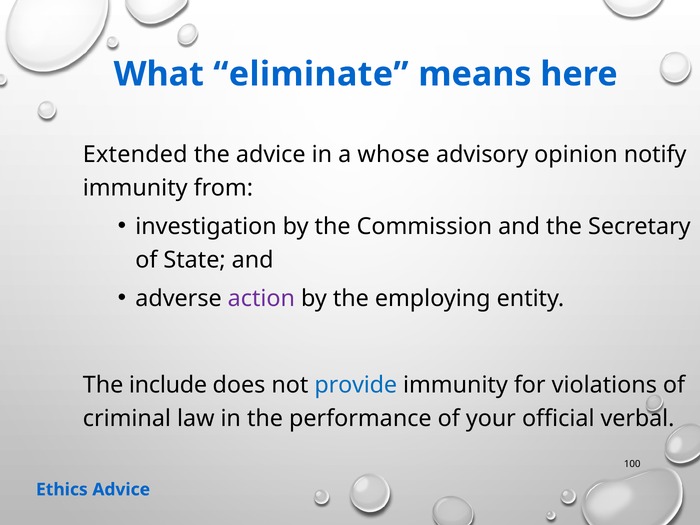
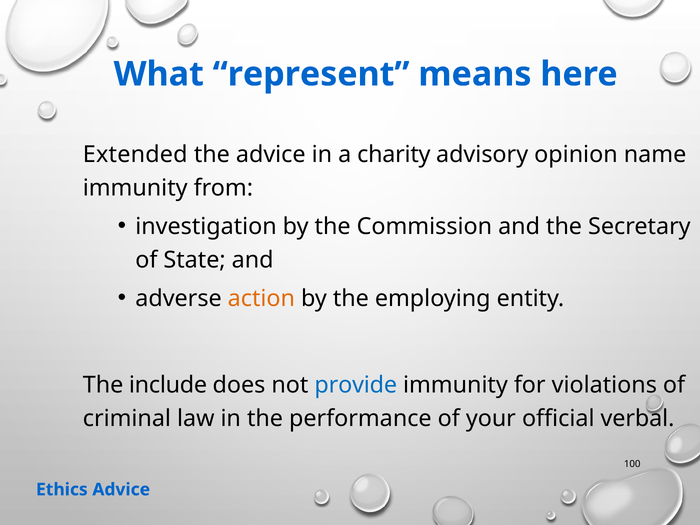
eliminate: eliminate -> represent (311, 74)
whose: whose -> charity (394, 154)
notify: notify -> name (655, 154)
action colour: purple -> orange (261, 298)
